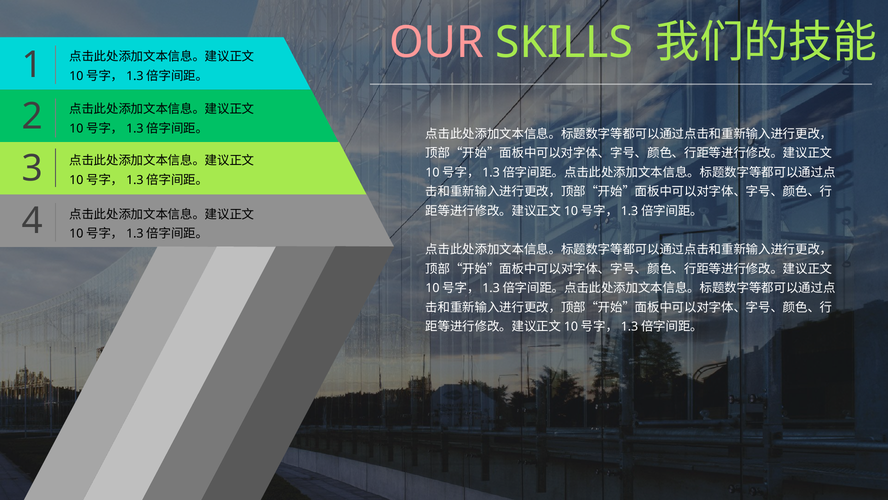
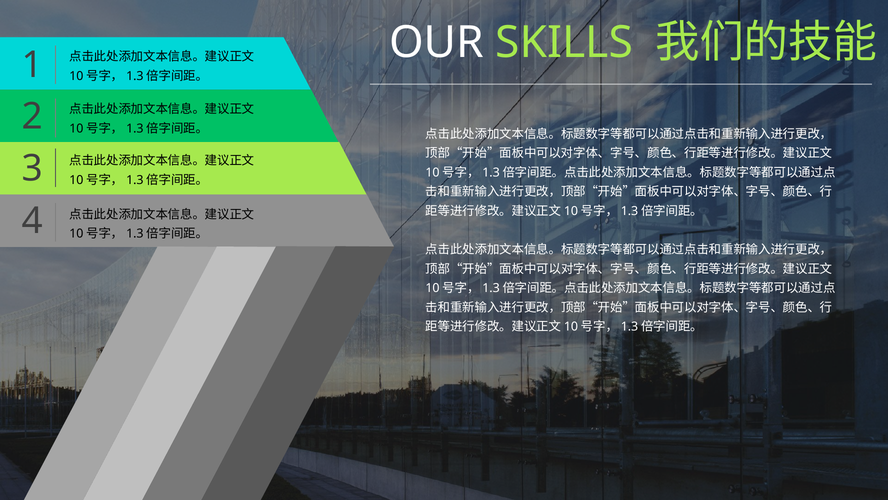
OUR colour: pink -> white (436, 42)
